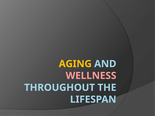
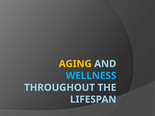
WELLNESS colour: pink -> light blue (91, 76)
